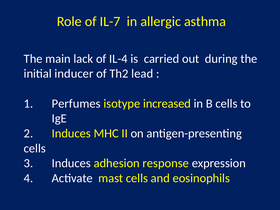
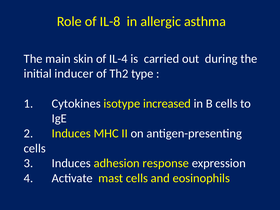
IL-7: IL-7 -> IL-8 (110, 22)
lack: lack -> skin (83, 59)
lead: lead -> type (142, 74)
Perfumes: Perfumes -> Cytokines (76, 104)
